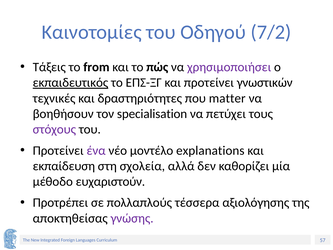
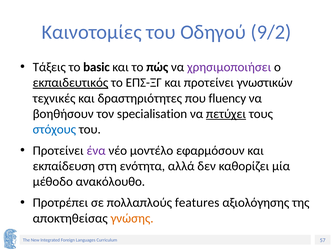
7/2: 7/2 -> 9/2 (271, 32)
from: from -> basic (96, 67)
matter: matter -> fluency (227, 98)
πετύχει underline: none -> present (226, 114)
στόχους colour: purple -> blue (54, 129)
explanations: explanations -> εφαρμόσουν (210, 150)
σχολεία: σχολεία -> ενότητα (142, 166)
ευχαριστούν: ευχαριστούν -> ανακόλουθο (110, 181)
τέσσερα: τέσσερα -> features (197, 203)
γνώσης colour: purple -> orange (132, 218)
